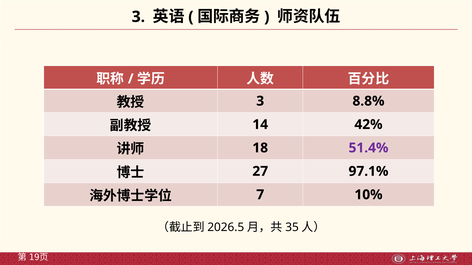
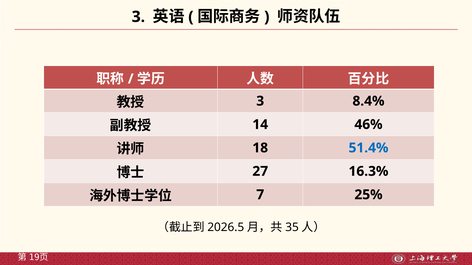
8.8%: 8.8% -> 8.4% (368, 101)
42%: 42% -> 46% (368, 125)
51.4% colour: purple -> blue (368, 148)
97.1%: 97.1% -> 16.3% (368, 172)
10%: 10% -> 25% (368, 195)
